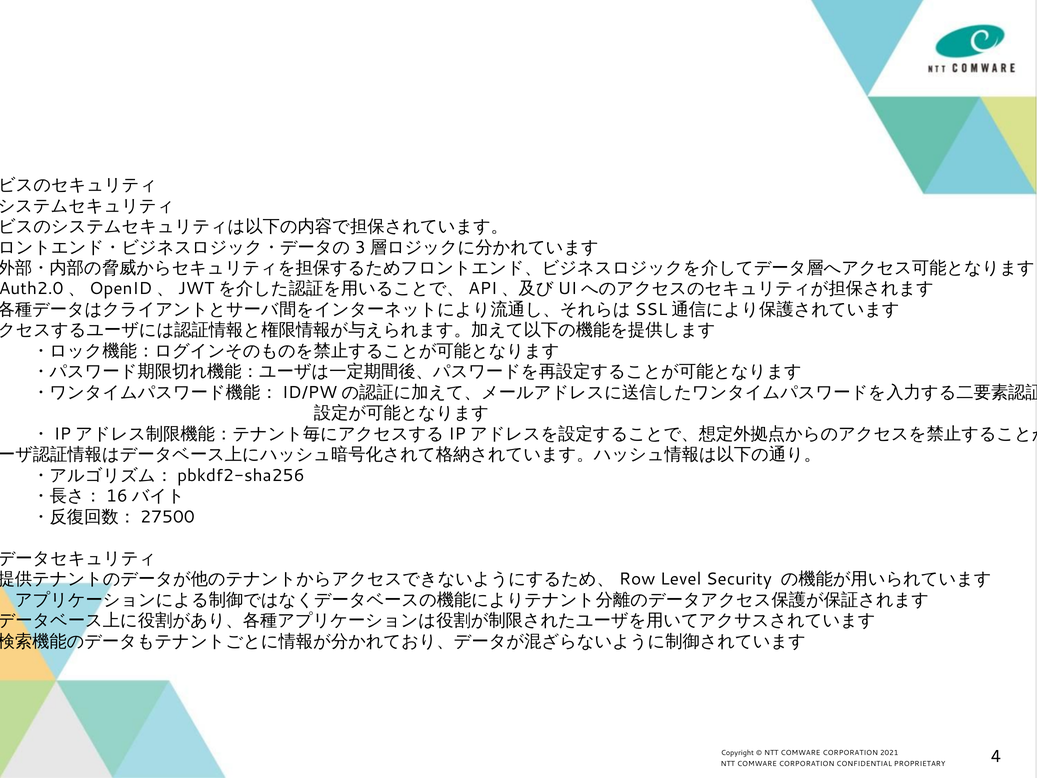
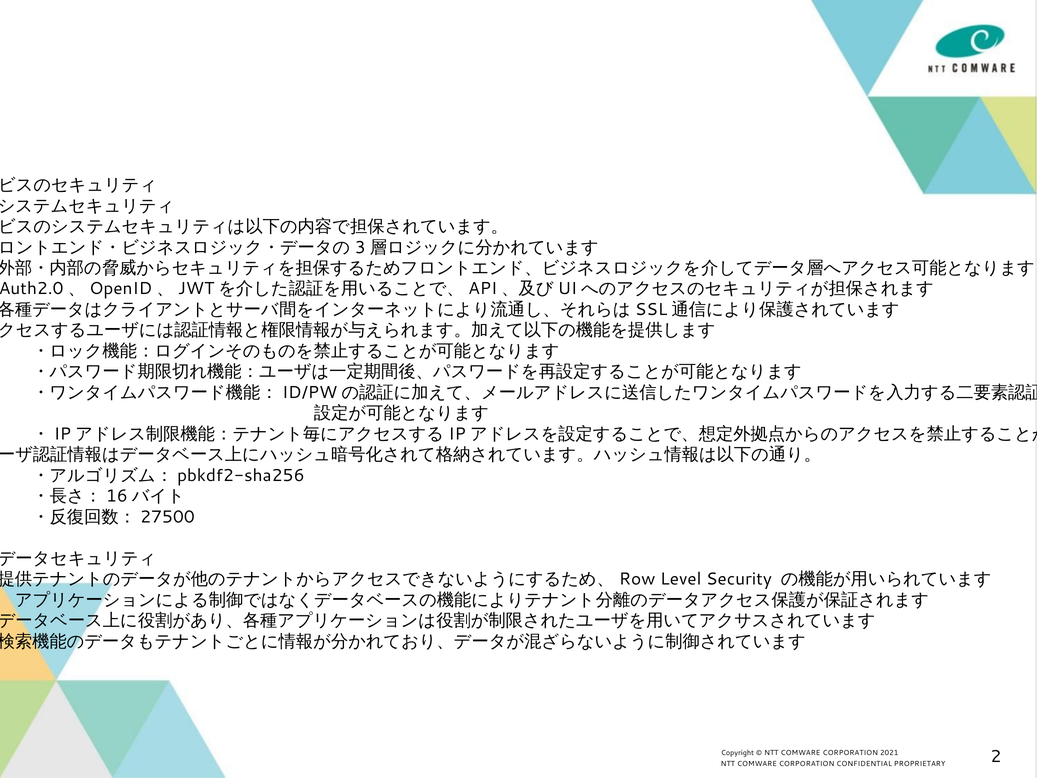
4: 4 -> 2 (996, 756)
